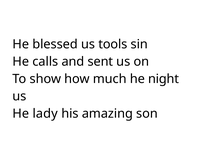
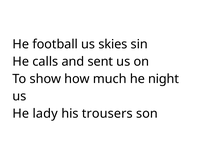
blessed: blessed -> football (55, 44)
tools: tools -> skies (113, 44)
amazing: amazing -> trousers (107, 114)
